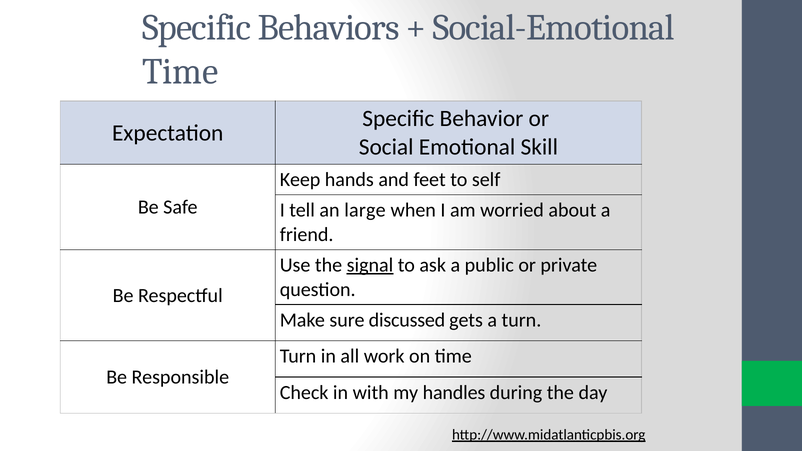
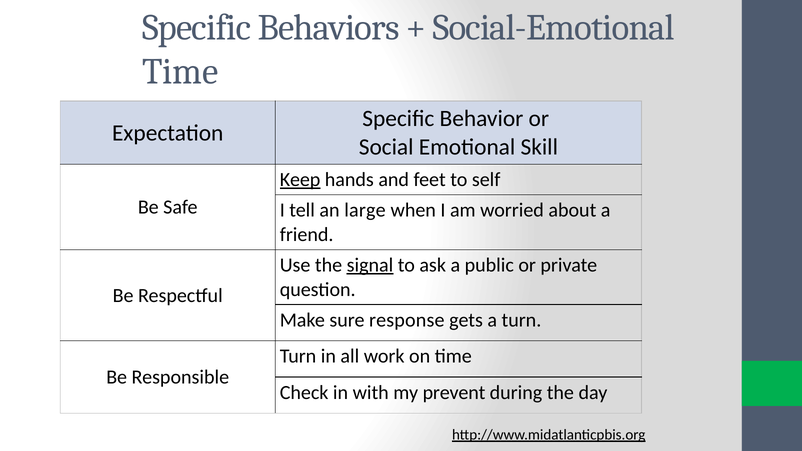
Keep underline: none -> present (300, 180)
discussed: discussed -> response (407, 320)
handles: handles -> prevent (454, 393)
